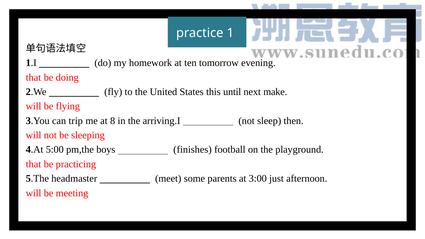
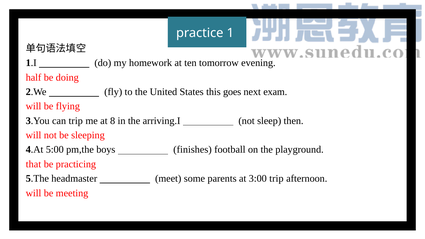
that: that -> half (34, 77)
until: until -> goes (232, 92)
make: make -> exam (275, 92)
3:00 just: just -> trip (276, 179)
